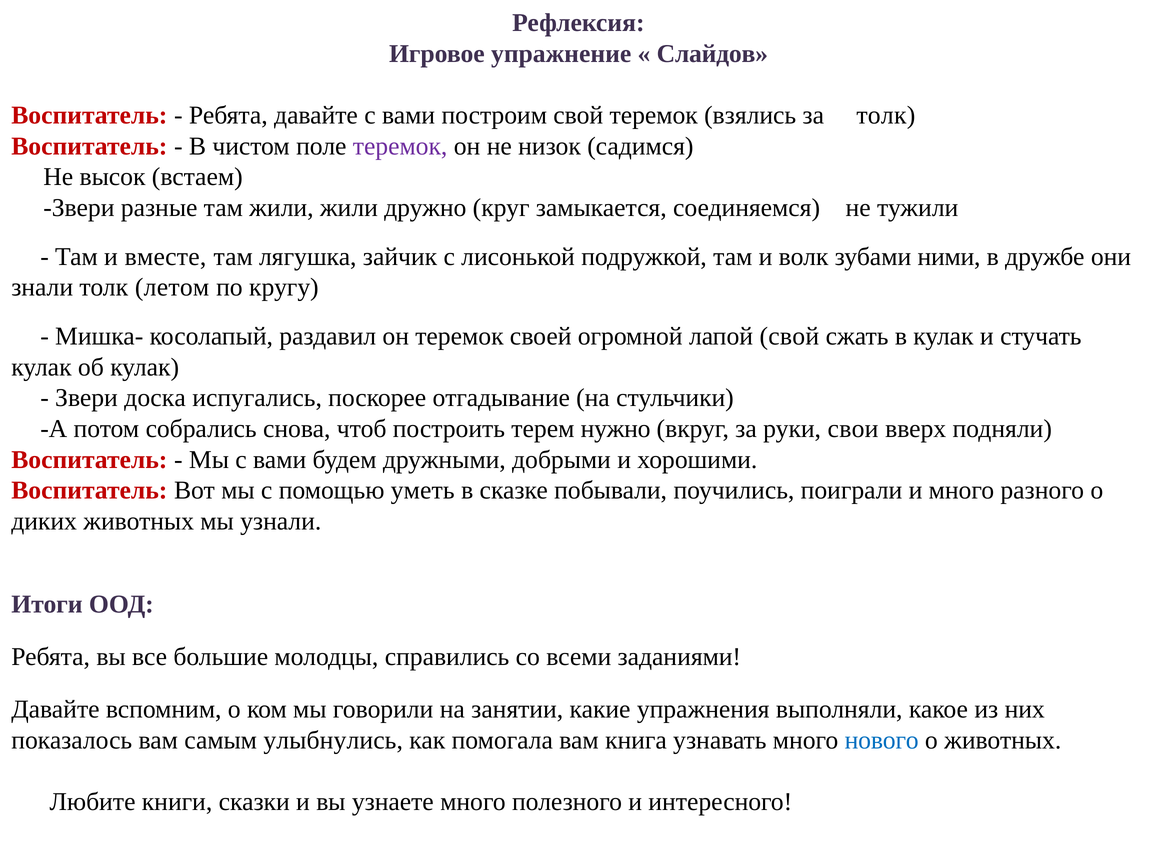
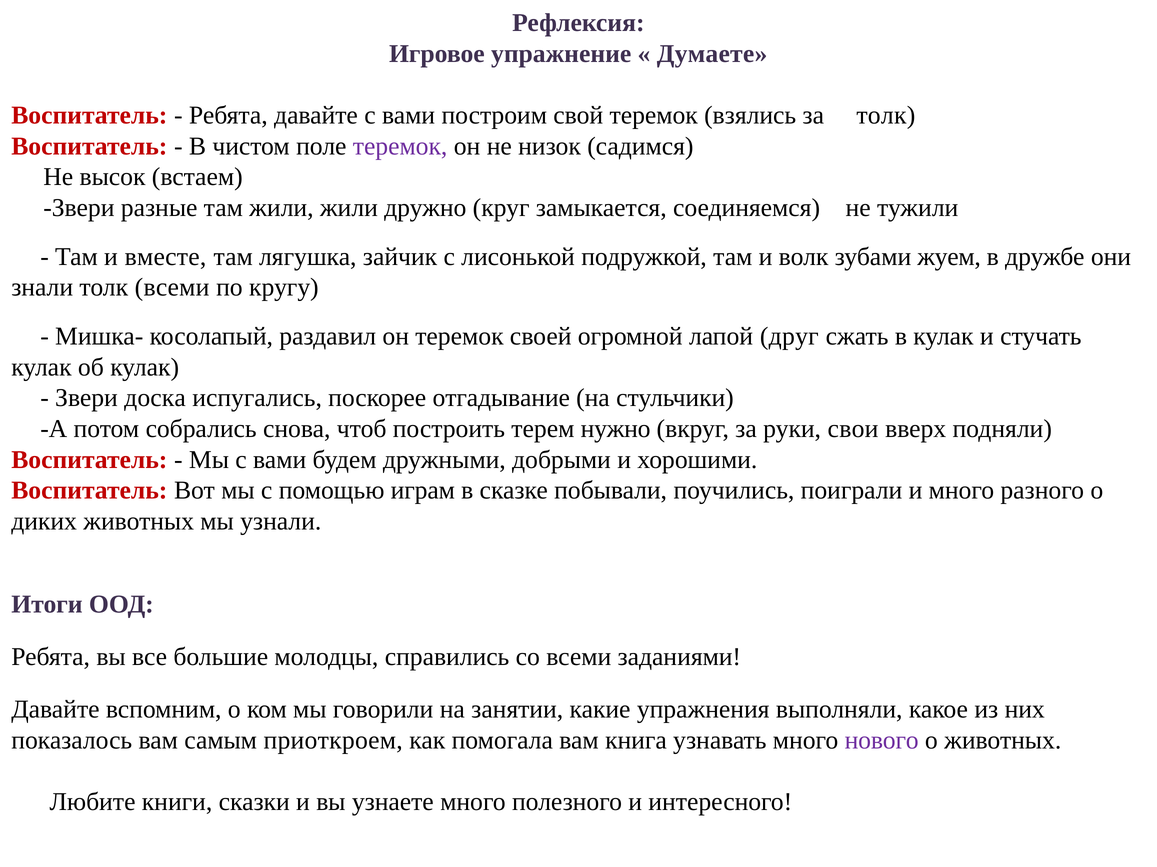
Слайдов: Слайдов -> Думаете (712, 54)
ними: ними -> жуем (949, 257)
толк летом: летом -> всеми (172, 288)
лапой свой: свой -> друг (789, 337)
уметь: уметь -> играм (423, 491)
улыбнулись: улыбнулись -> приоткроем (333, 741)
нового colour: blue -> purple (882, 741)
